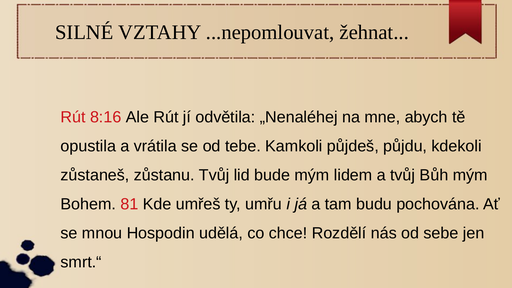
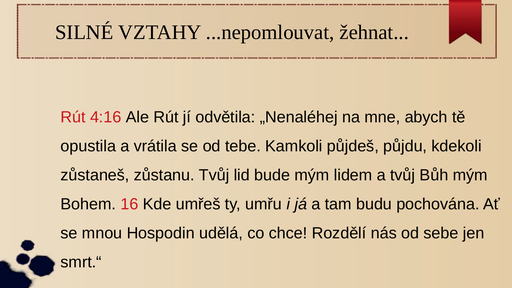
8:16: 8:16 -> 4:16 (106, 117)
81: 81 -> 16 (129, 204)
